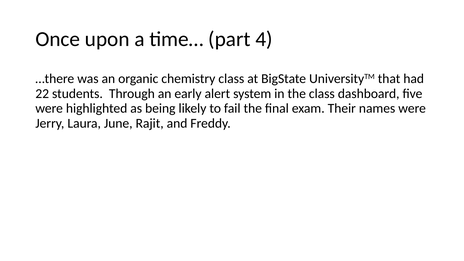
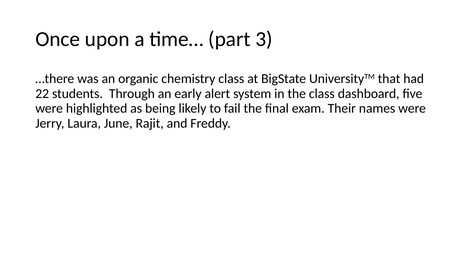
4: 4 -> 3 (264, 39)
